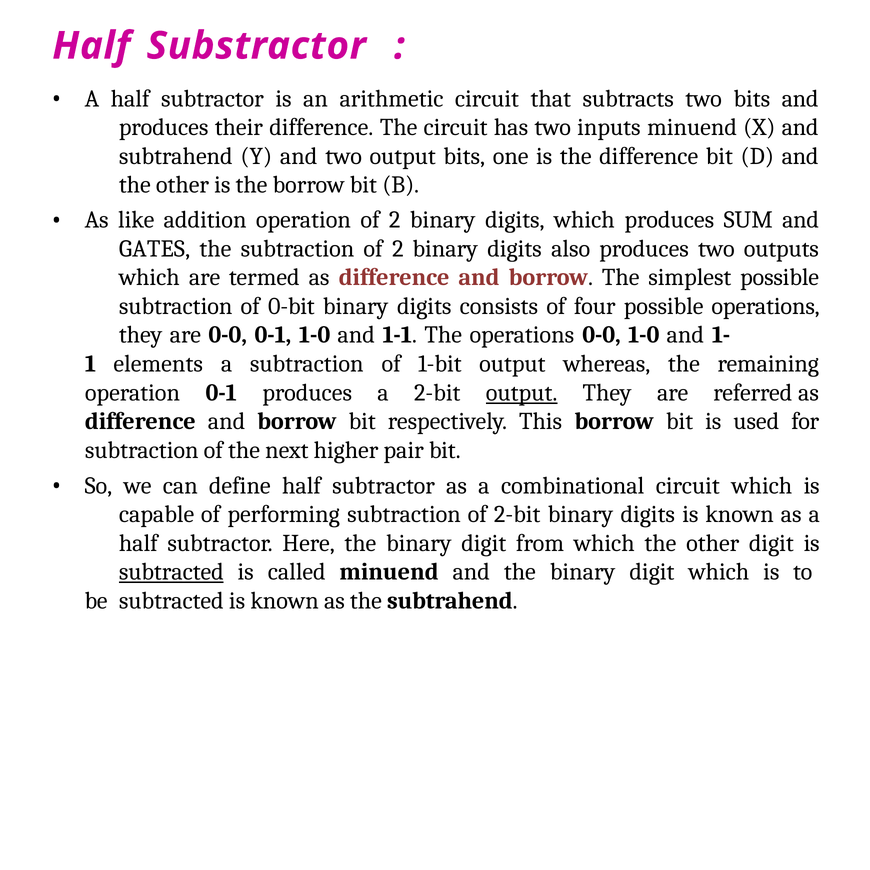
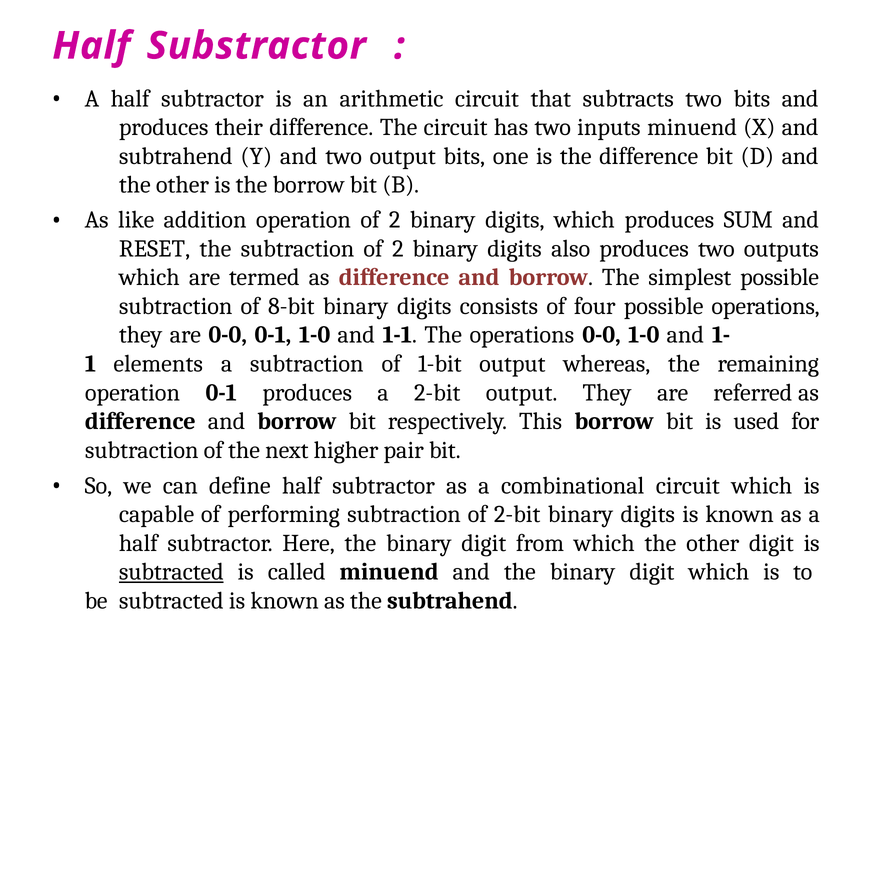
GATES: GATES -> RESET (155, 249)
0-bit: 0-bit -> 8-bit (291, 306)
output underline: present -> none (522, 393)
